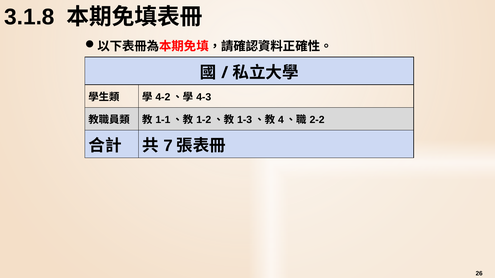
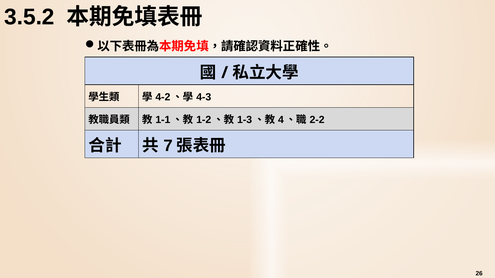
3.1.8: 3.1.8 -> 3.5.2 (29, 17)
